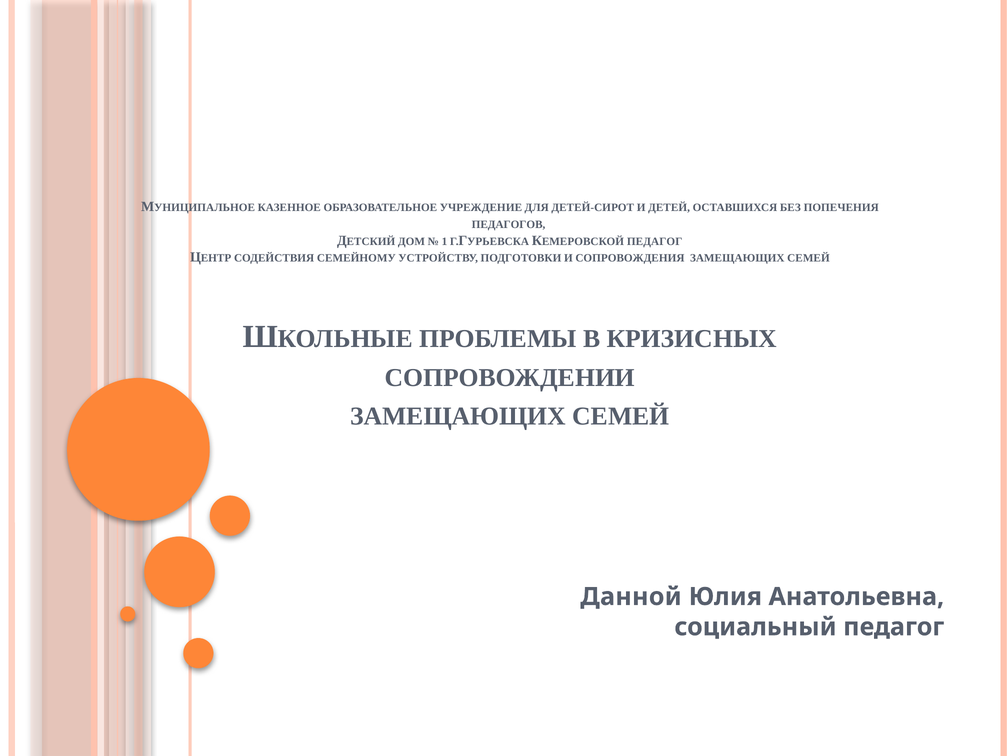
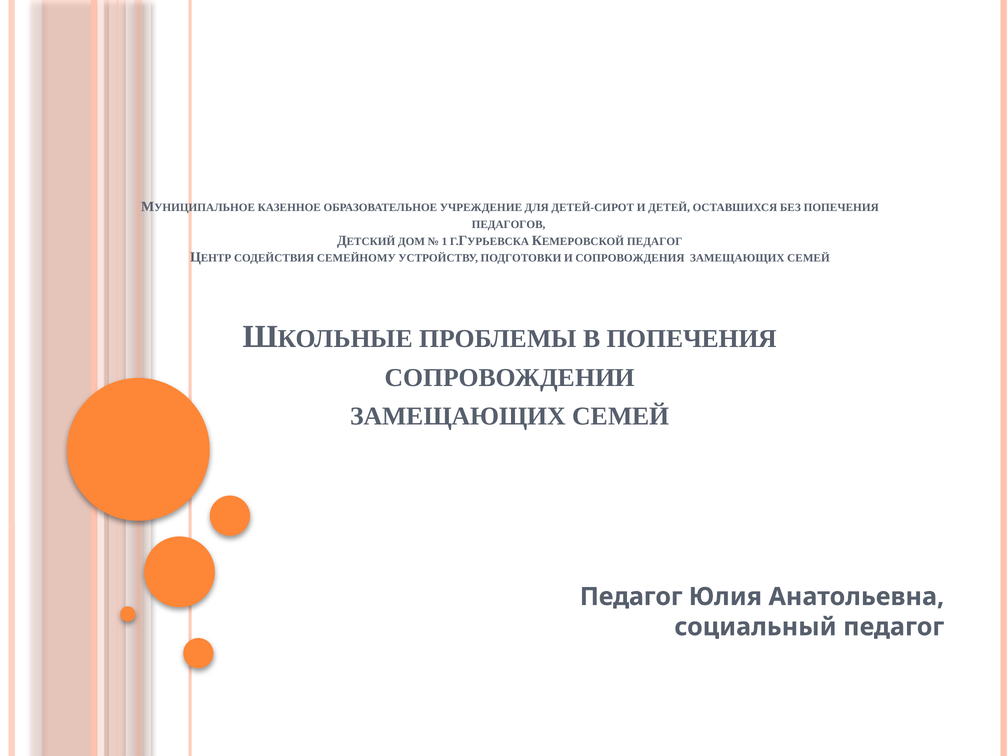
В КРИЗИСНЫХ: КРИЗИСНЫХ -> ПОПЕЧЕНИЯ (692, 339)
Данной: Данной -> Педагог (631, 596)
